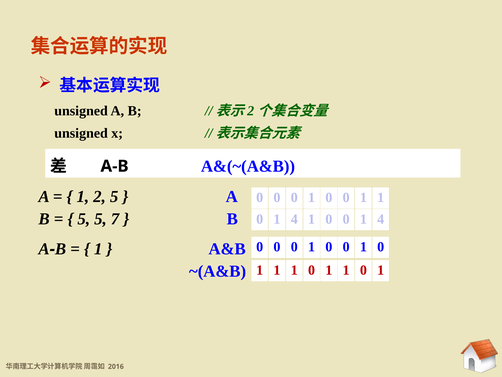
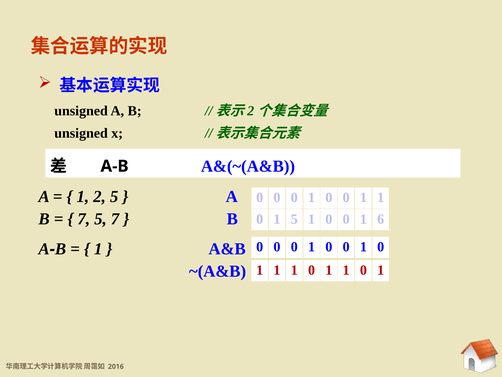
5: 5 -> 7 (84, 219)
4: 4 -> 5 (294, 219)
0 0 1 4: 4 -> 6 (381, 219)
